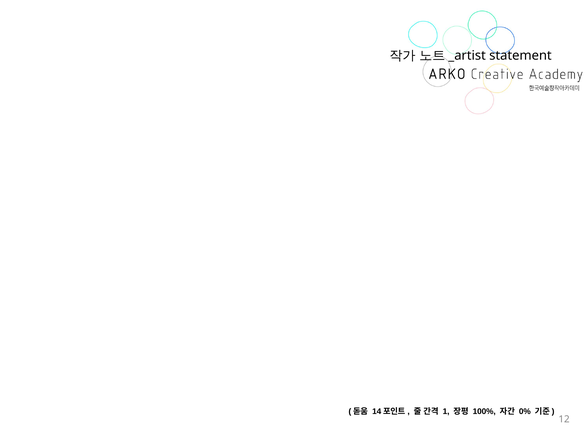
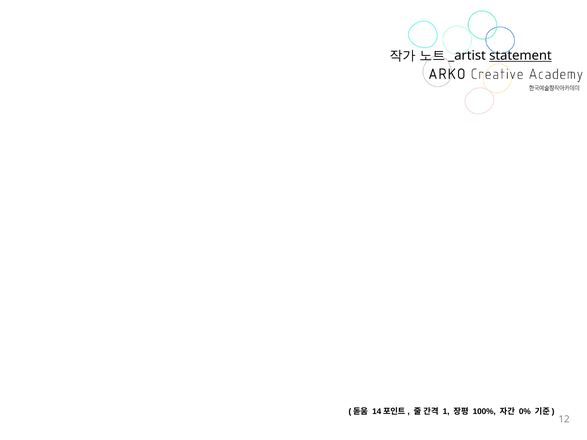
statement underline: none -> present (520, 56)
